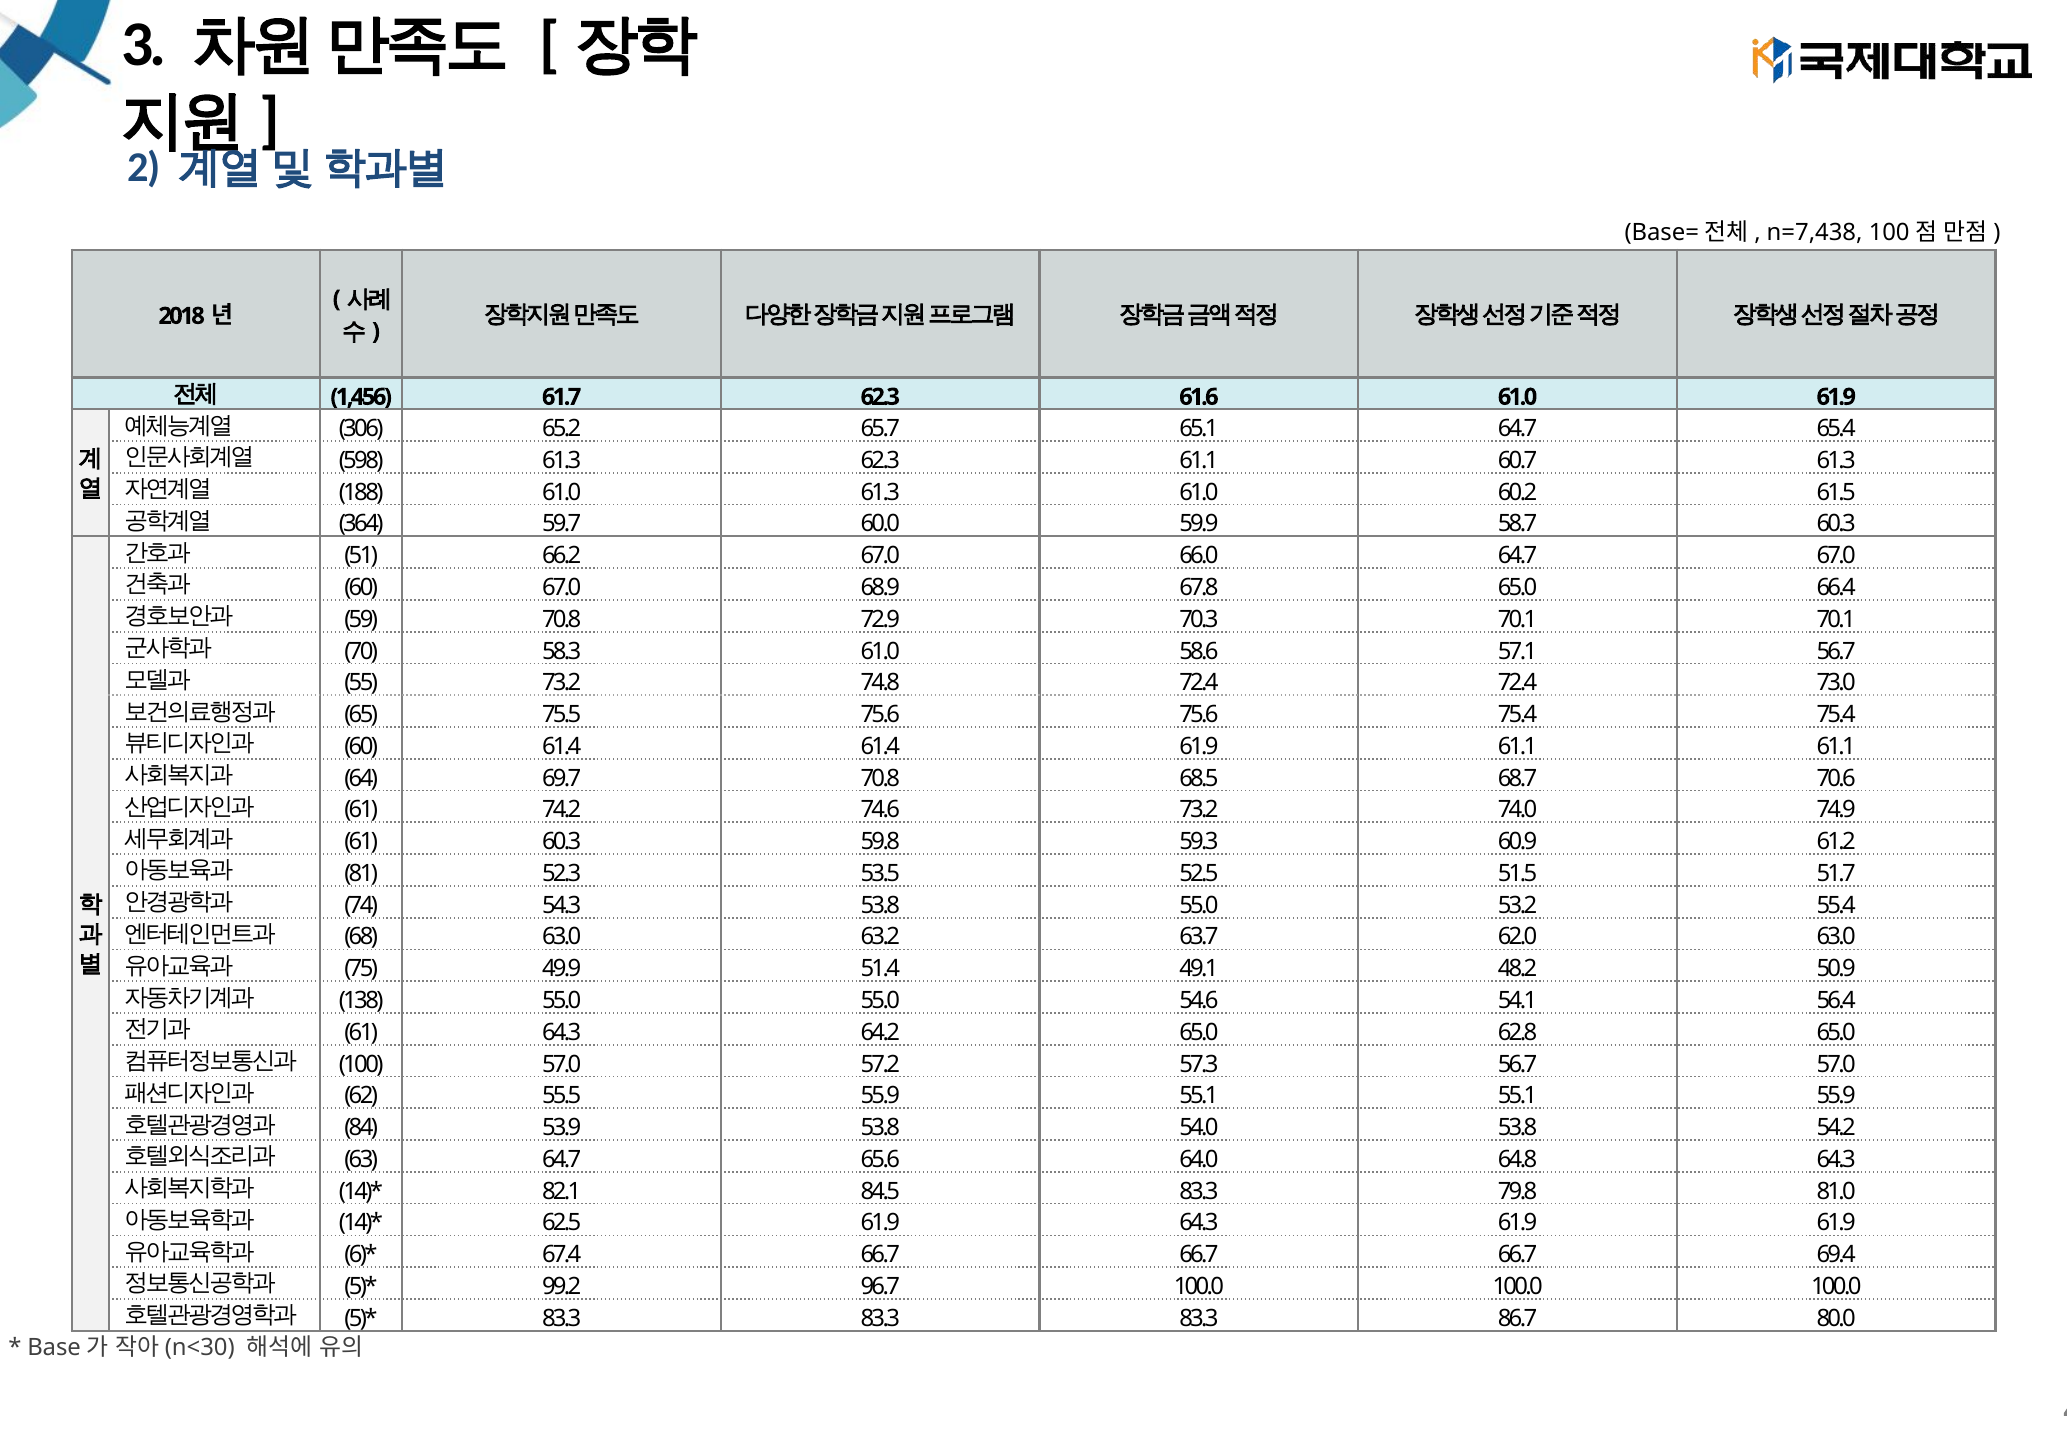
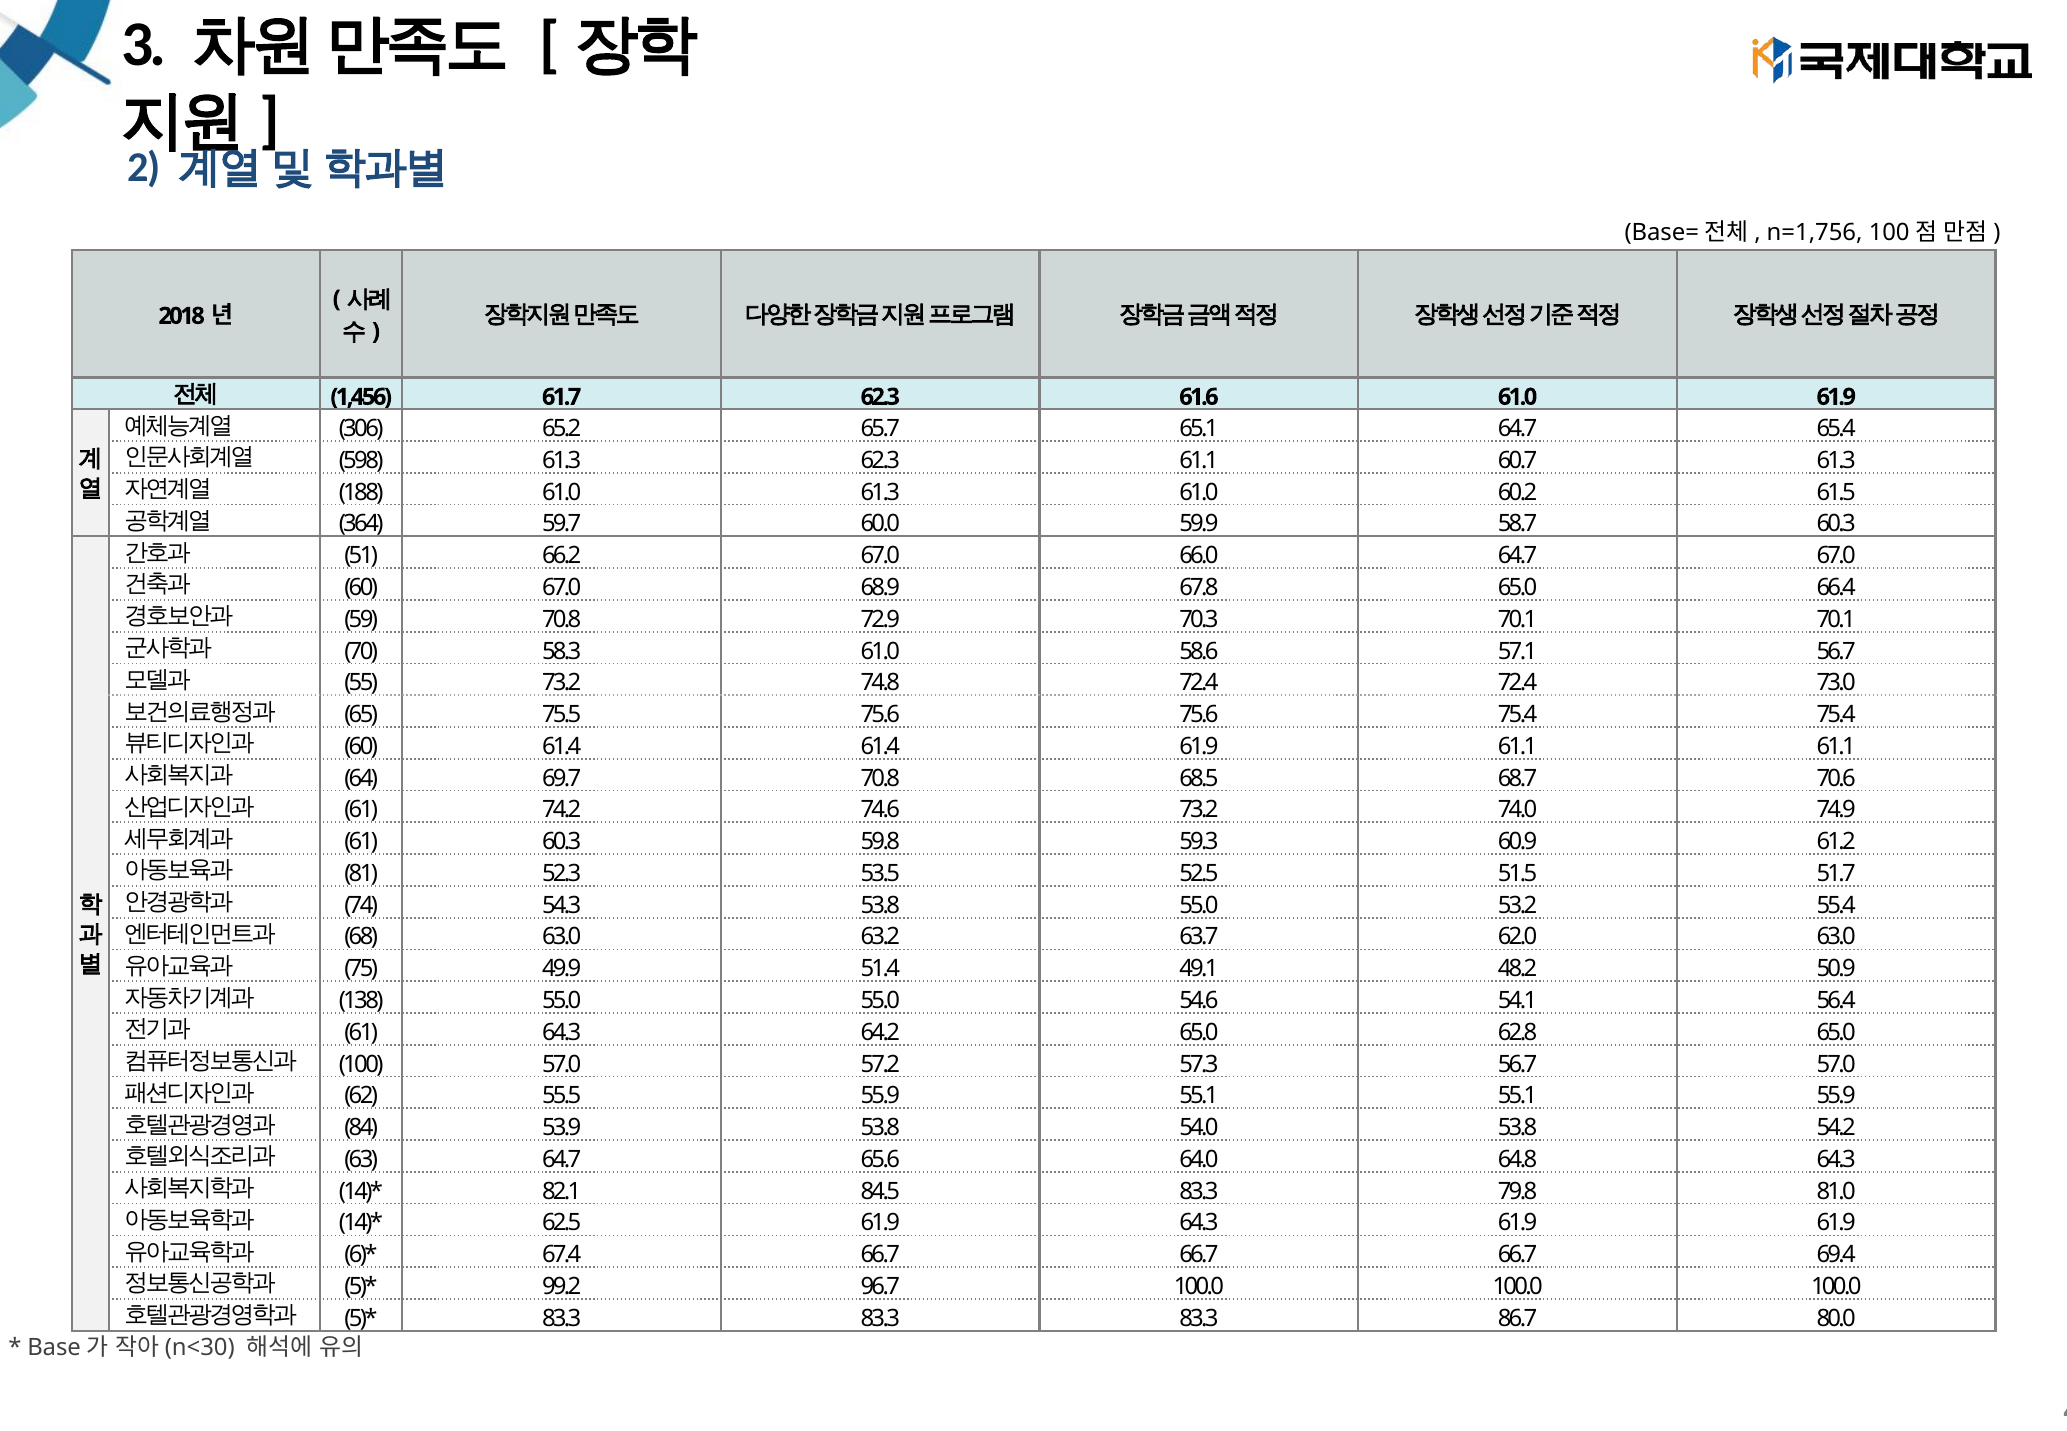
n=7,438: n=7,438 -> n=1,756 (1815, 233)
